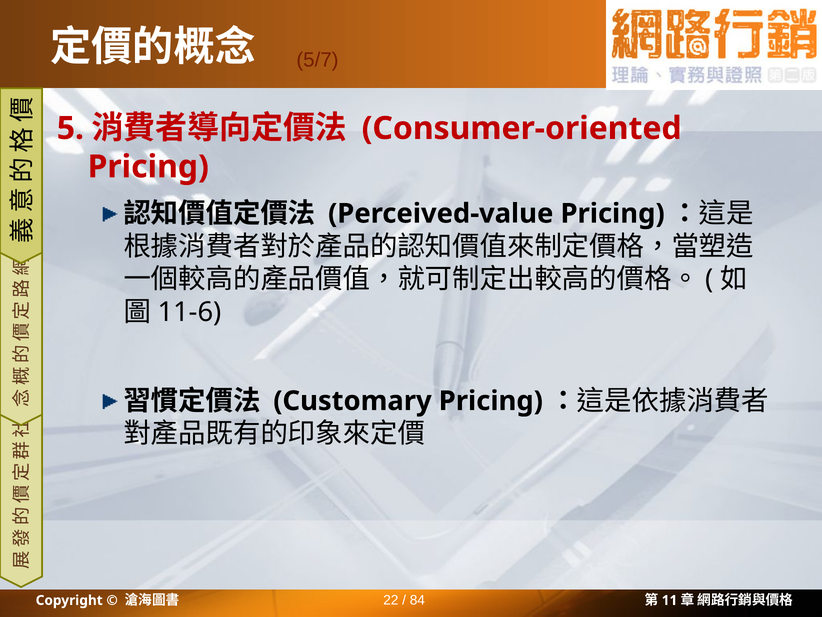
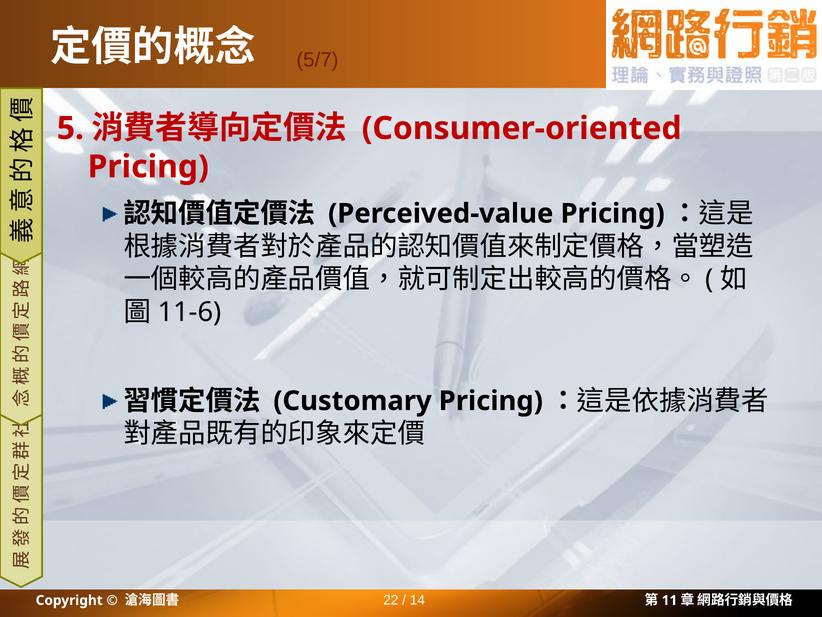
84: 84 -> 14 (417, 600)
